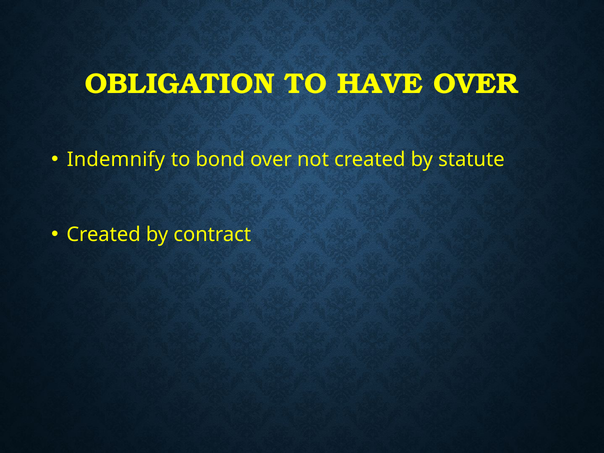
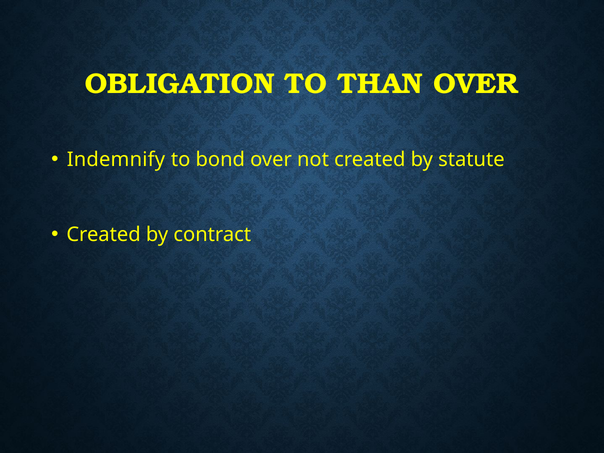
HAVE: HAVE -> THAN (380, 84)
